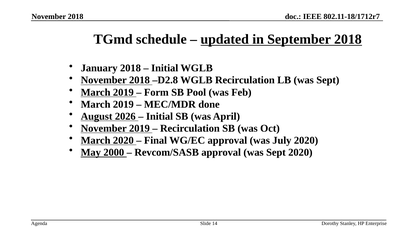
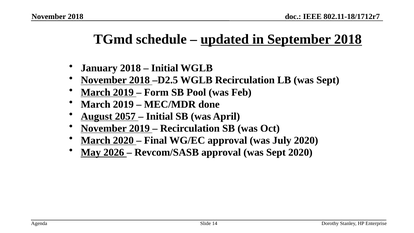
D2.8: D2.8 -> D2.5 (165, 80)
2026: 2026 -> 2057 (125, 116)
2000: 2000 -> 2026 (114, 152)
